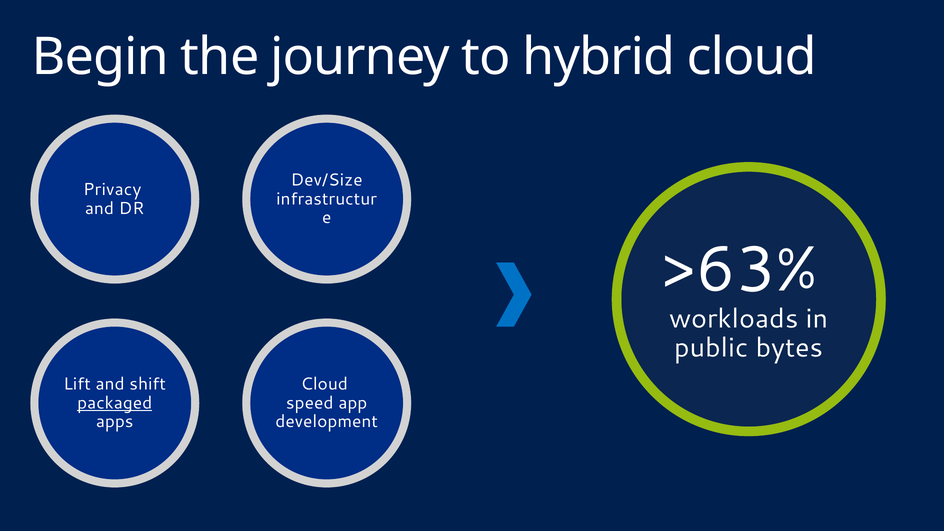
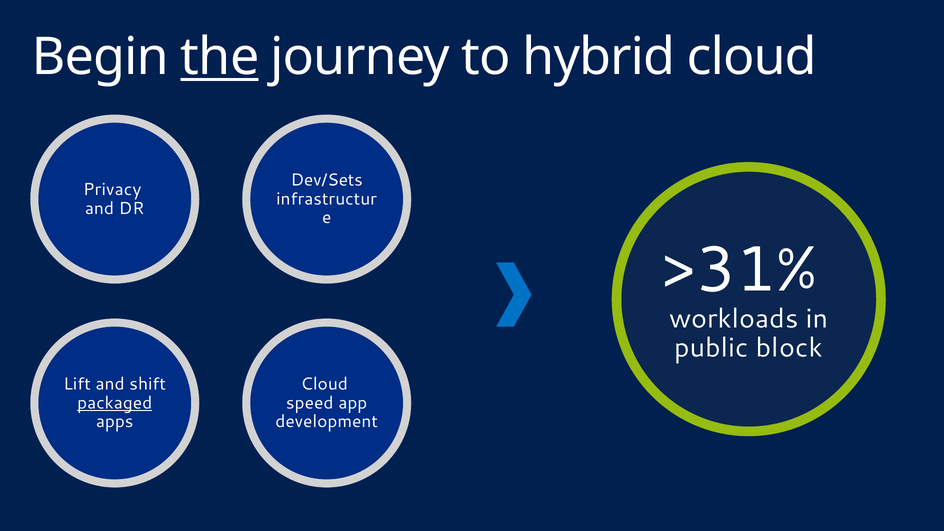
the underline: none -> present (220, 57)
Dev/Size: Dev/Size -> Dev/Sets (327, 180)
>63%: >63% -> >31% (740, 270)
bytes: bytes -> block (789, 348)
